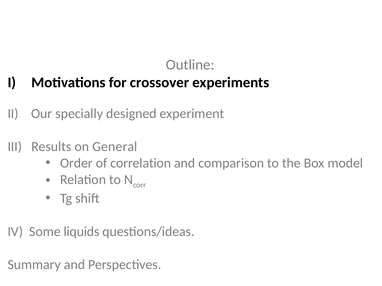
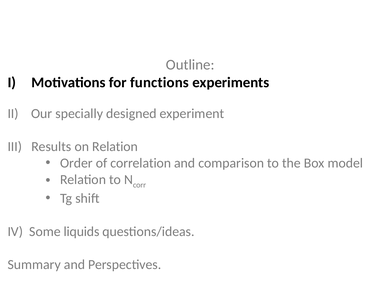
crossover: crossover -> functions (159, 83)
on General: General -> Relation (115, 147)
